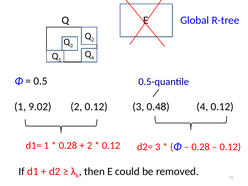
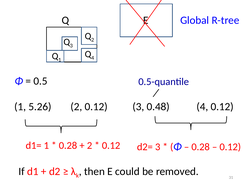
9.02: 9.02 -> 5.26 (40, 107)
